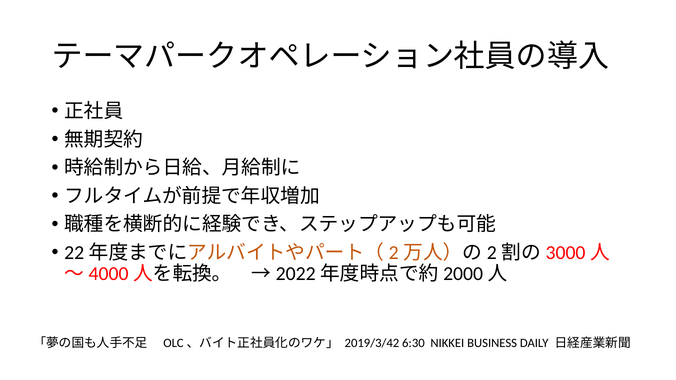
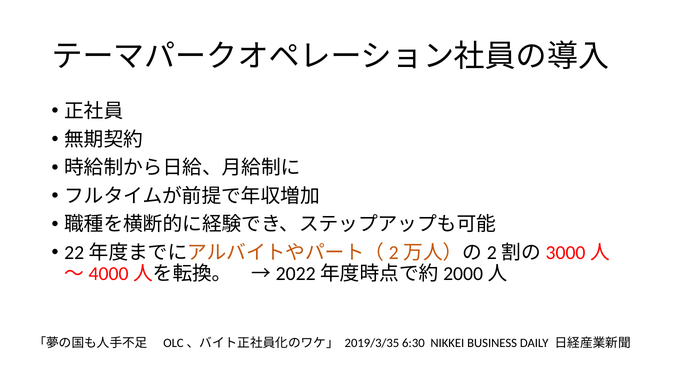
2019/3/42: 2019/3/42 -> 2019/3/35 (372, 343)
